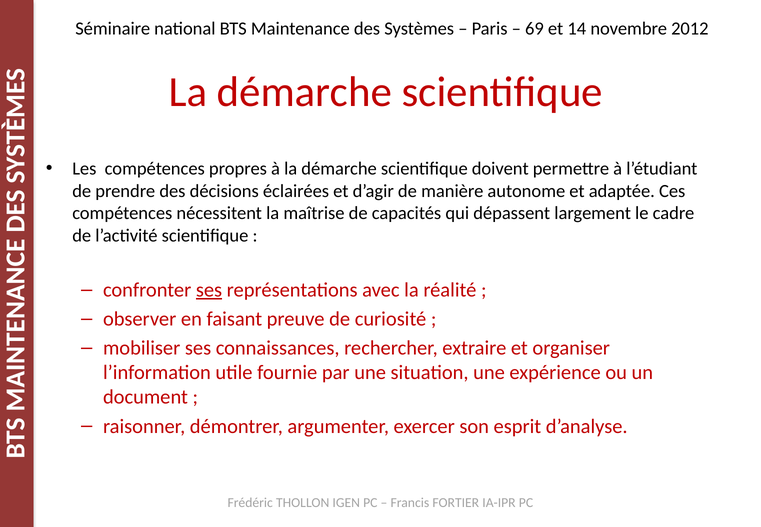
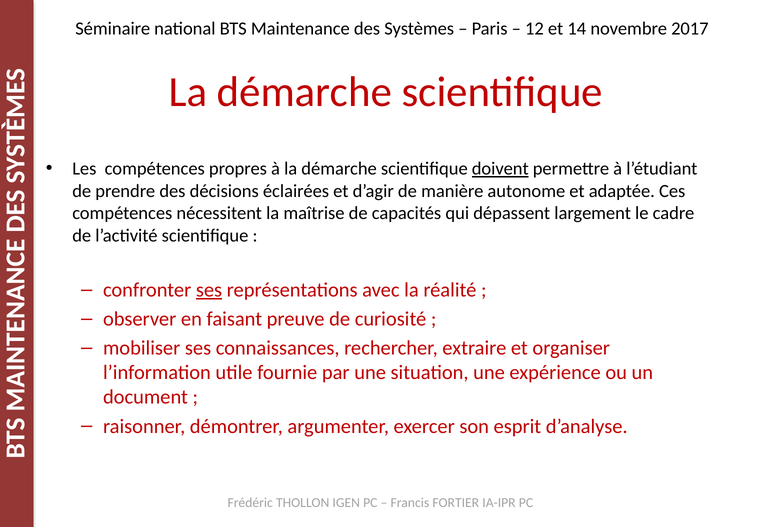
69: 69 -> 12 (534, 29)
2012: 2012 -> 2017 (690, 29)
doivent underline: none -> present (500, 169)
